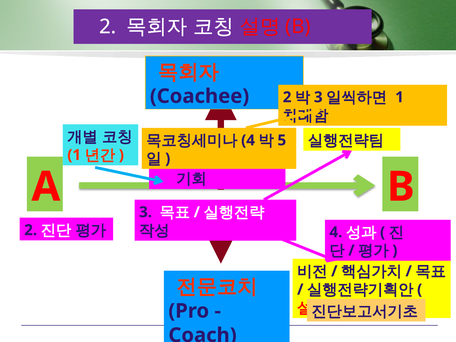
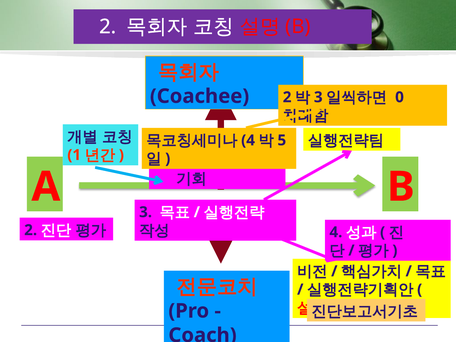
1: 1 -> 0 (400, 97)
